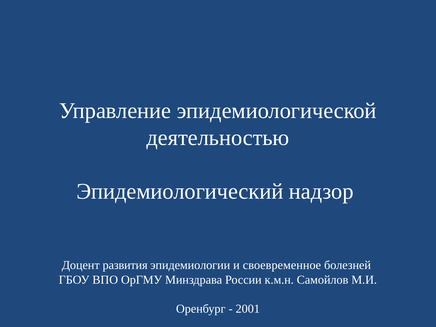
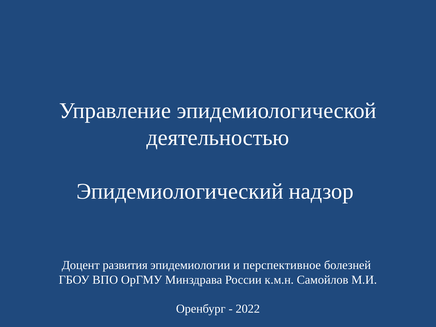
своевременное: своевременное -> перспективное (282, 265)
2001: 2001 -> 2022 (248, 309)
